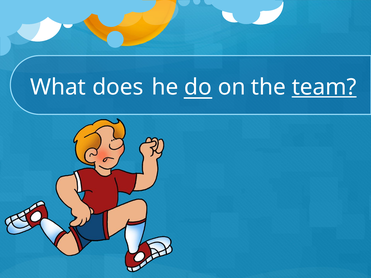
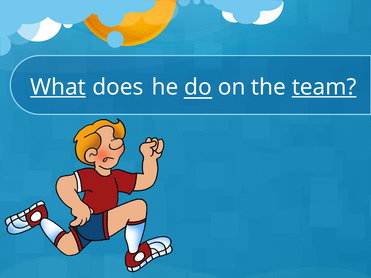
What underline: none -> present (58, 87)
